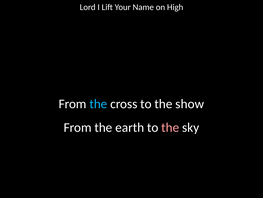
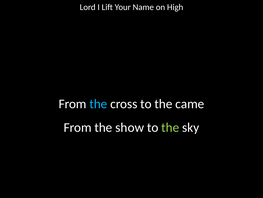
show: show -> came (190, 103)
earth: earth -> show (130, 127)
the colour: pink -> light green (170, 127)
